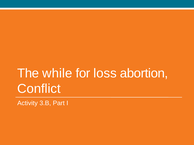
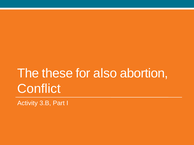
while: while -> these (57, 73)
loss: loss -> also (105, 73)
